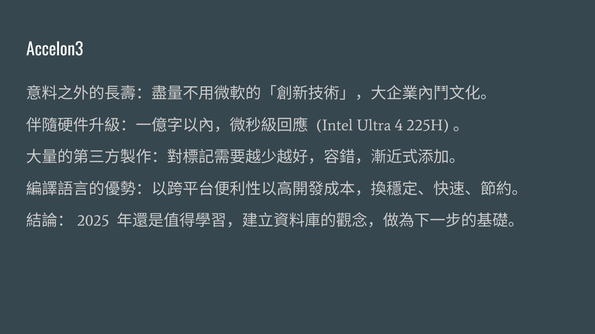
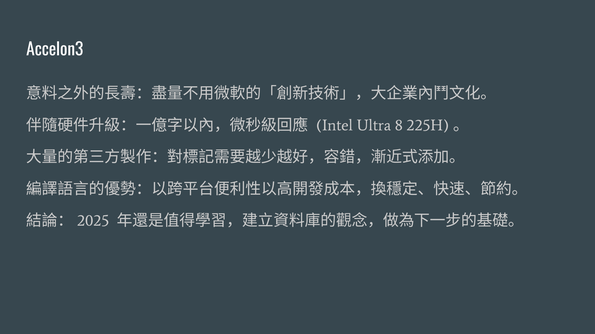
4: 4 -> 8 (399, 125)
